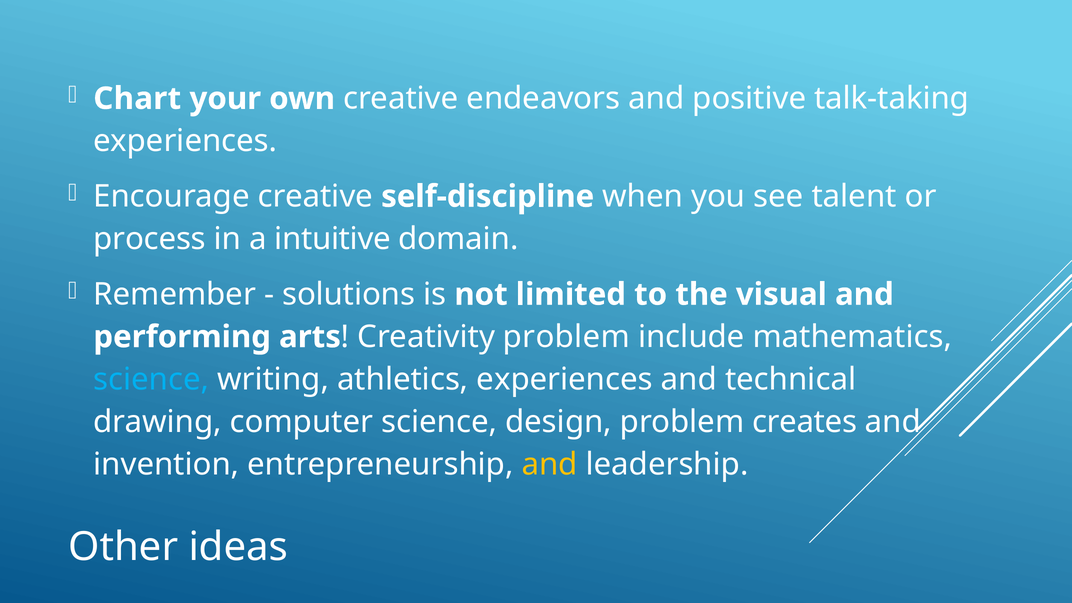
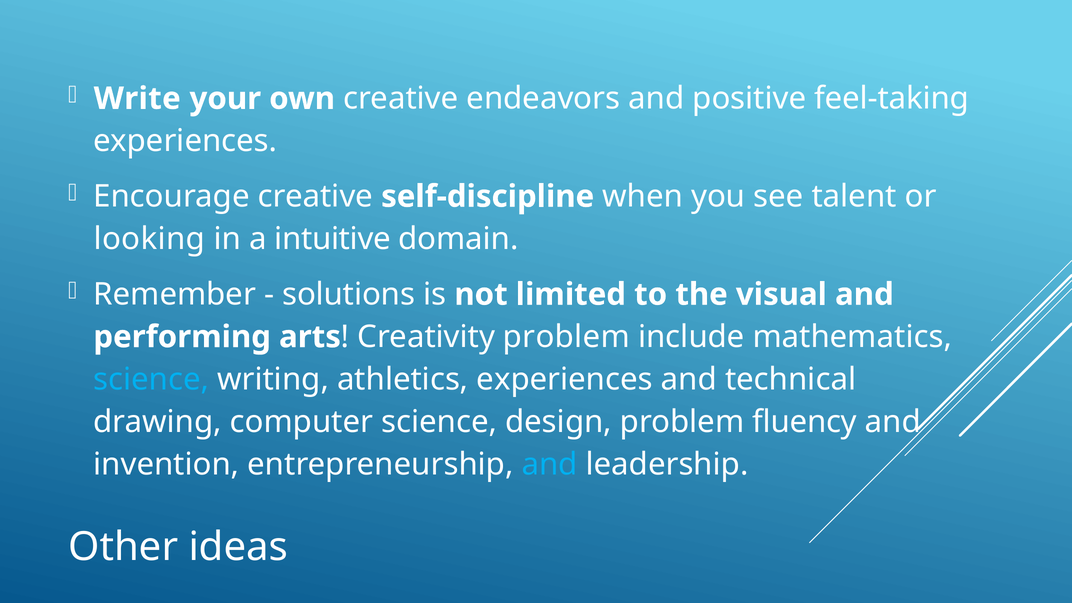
Chart: Chart -> Write (137, 99)
talk-taking: talk-taking -> feel-taking (892, 99)
process: process -> looking (149, 239)
creates: creates -> fluency (805, 422)
and colour: yellow -> light blue (550, 464)
